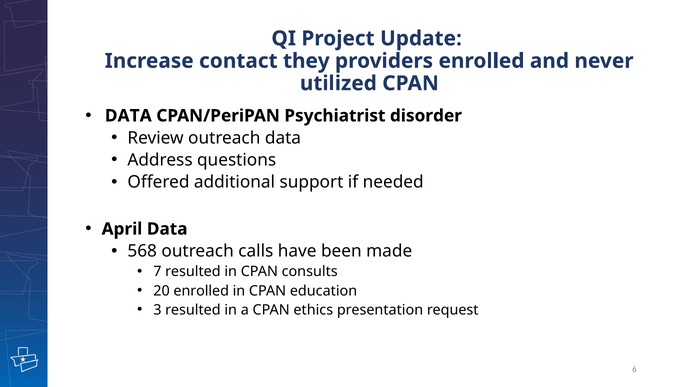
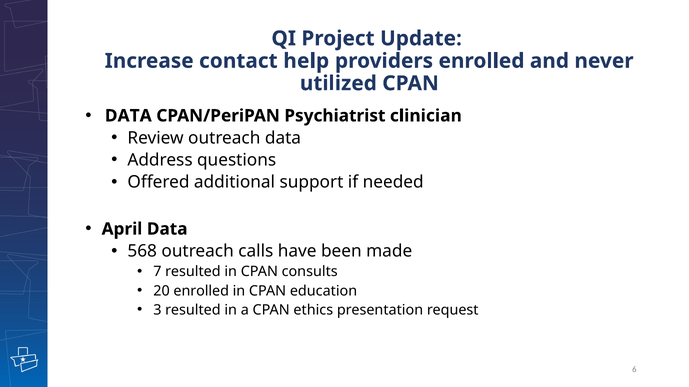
they: they -> help (306, 61)
disorder: disorder -> clinician (426, 116)
